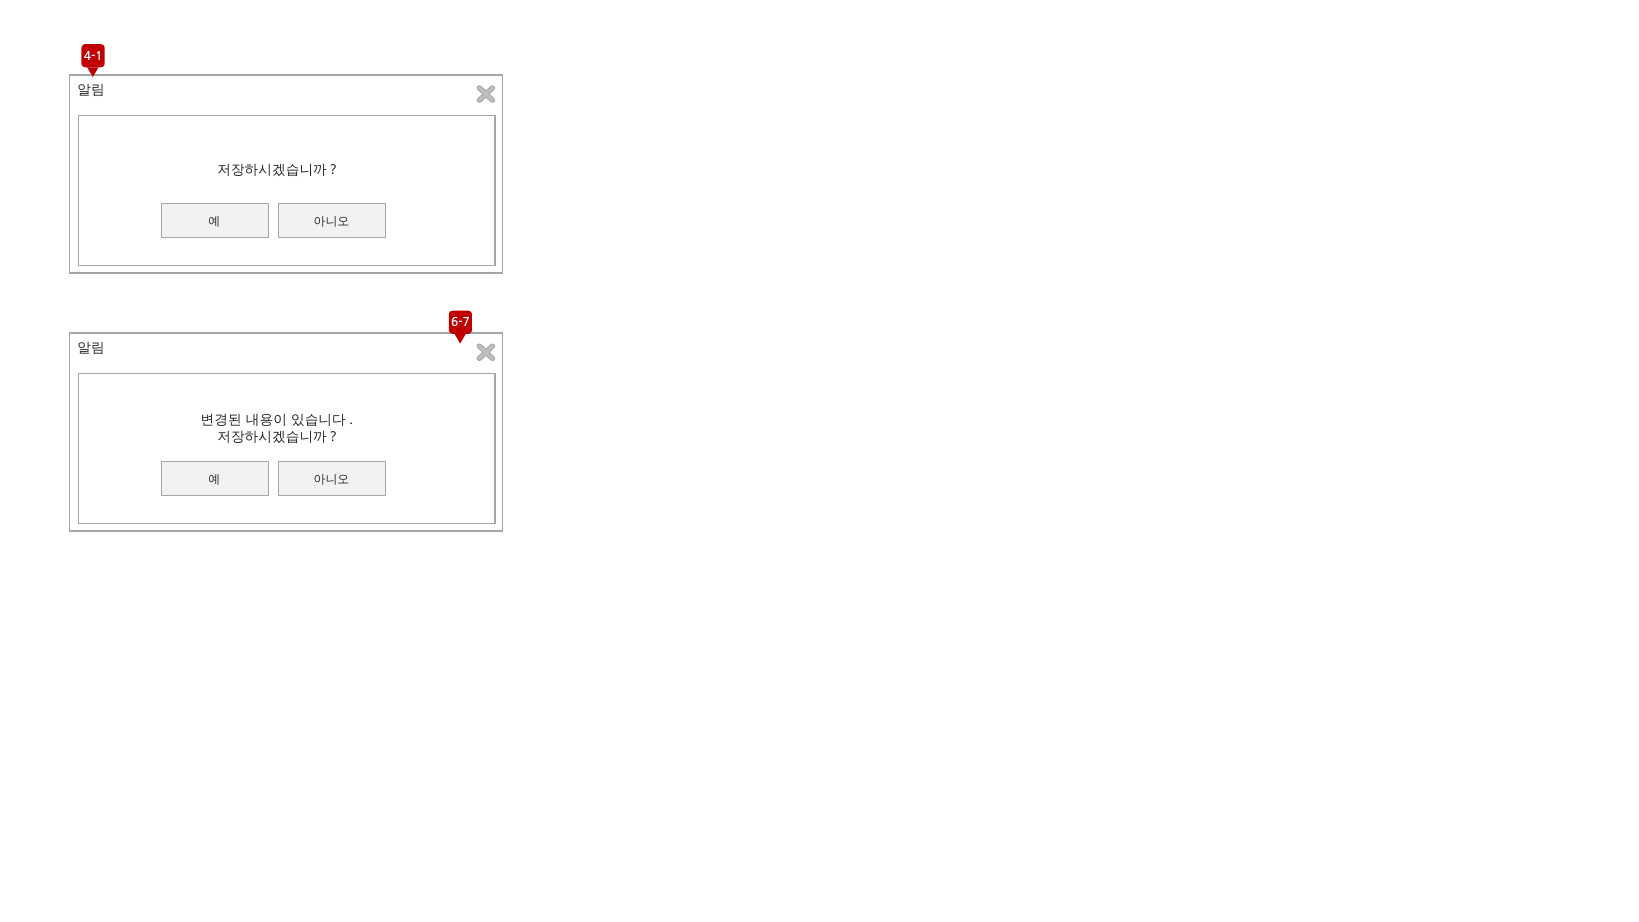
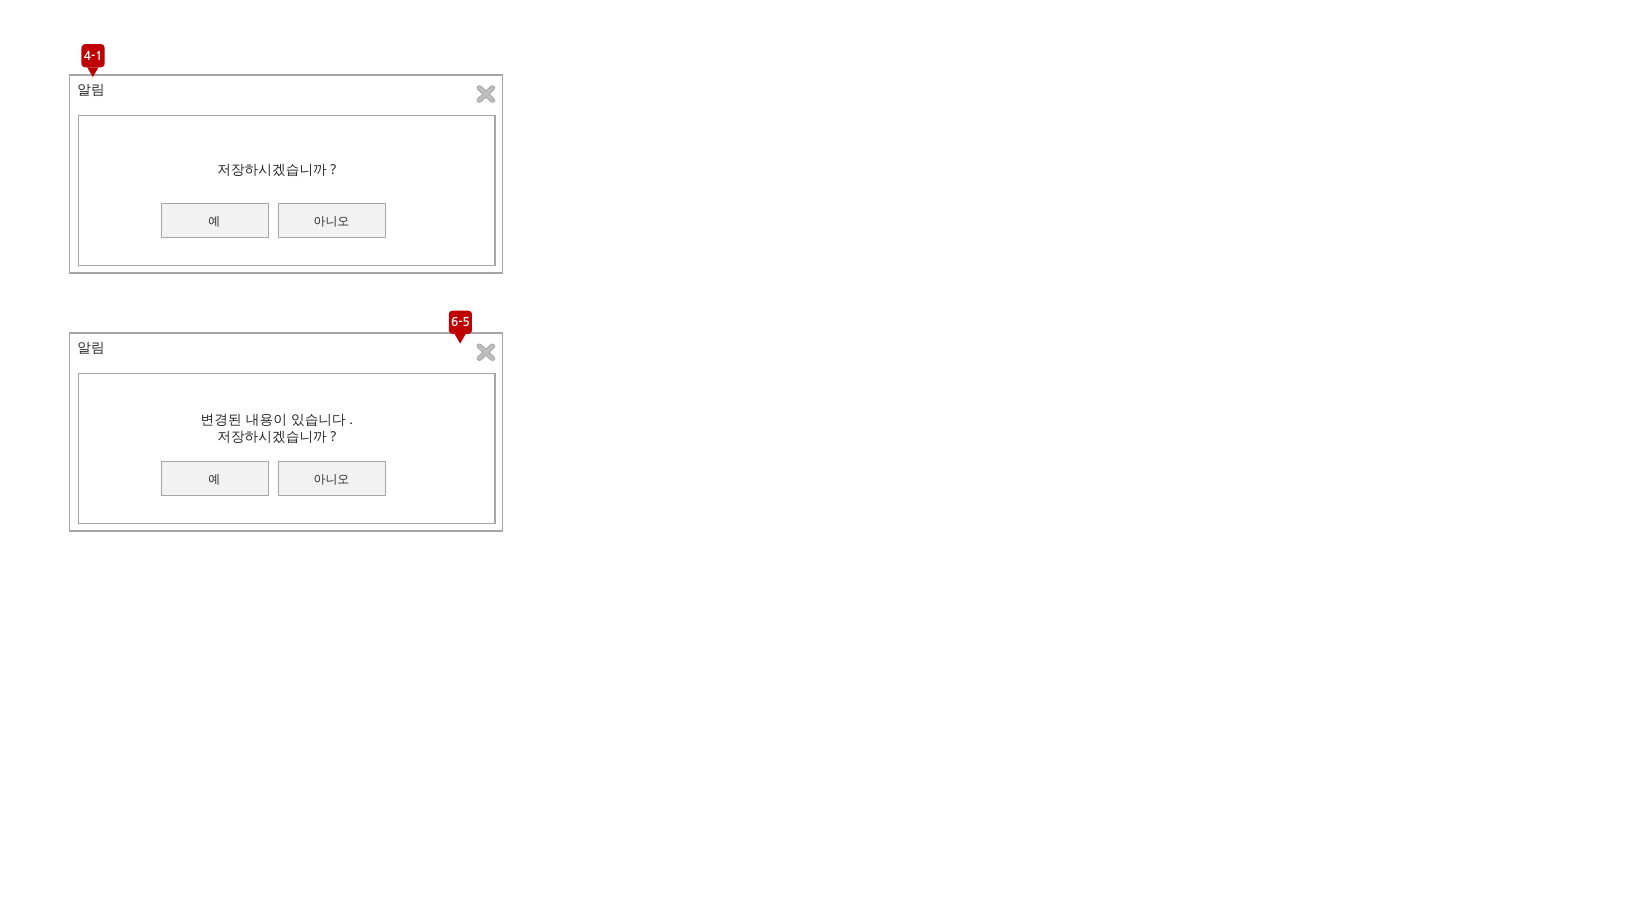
6-7: 6-7 -> 6-5 (461, 323)
